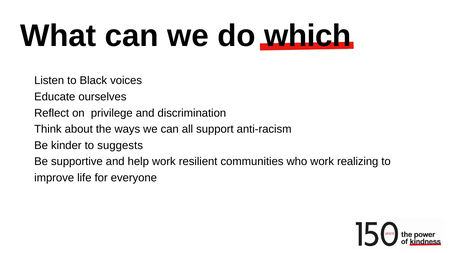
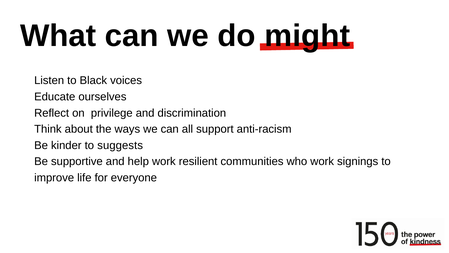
which: which -> might (307, 36)
realizing: realizing -> signings (358, 161)
